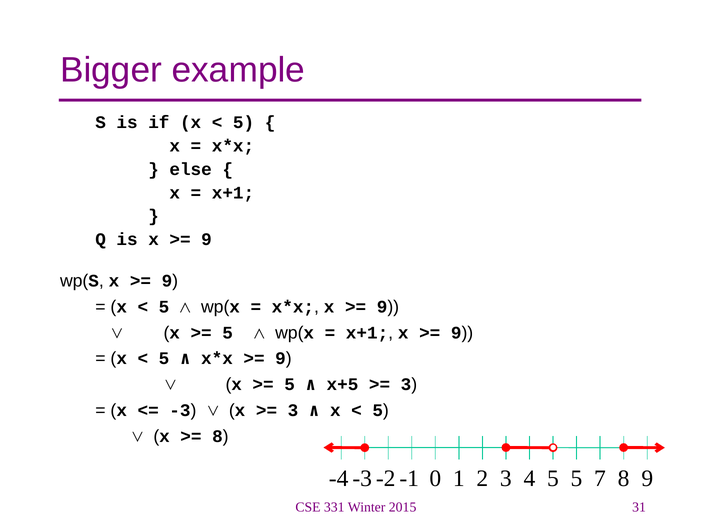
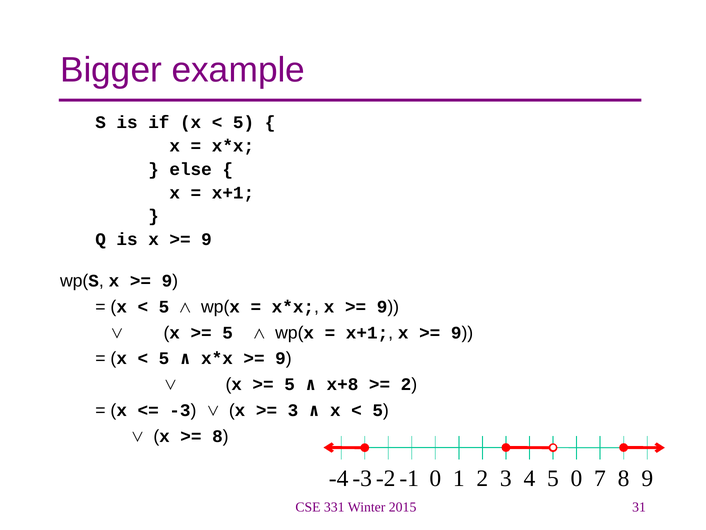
x+5: x+5 -> x+8 (342, 384)
3: 3 -> 2 (406, 384)
4 5: 5 -> 0 (576, 478)
